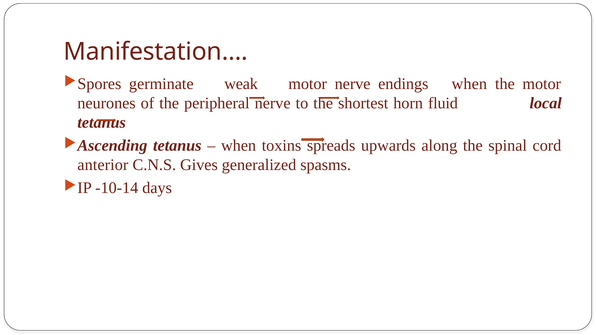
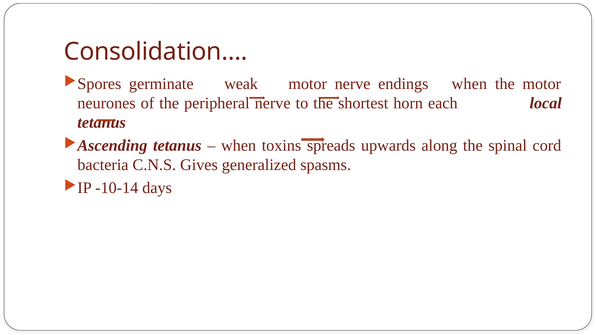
Manifestation…: Manifestation… -> Consolidation… (156, 52)
fluid: fluid -> each (443, 103)
anterior: anterior -> bacteria (103, 165)
